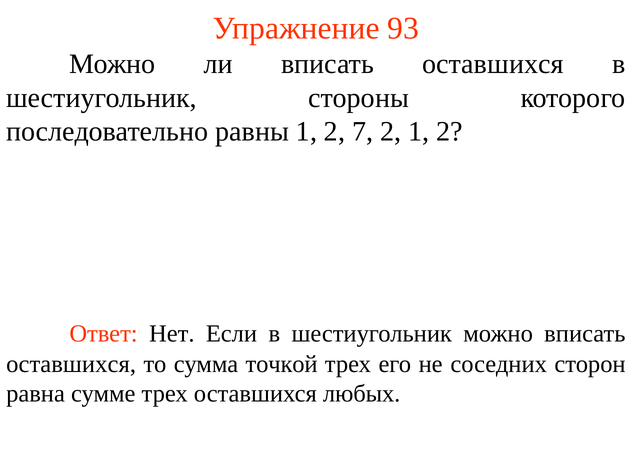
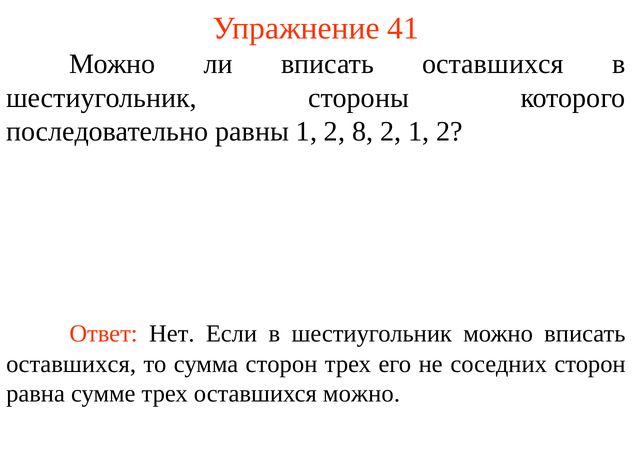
93: 93 -> 41 (403, 29)
7: 7 -> 8 (363, 131)
сумма точкой: точкой -> сторон (281, 364)
оставшихся любых: любых -> можно (362, 394)
